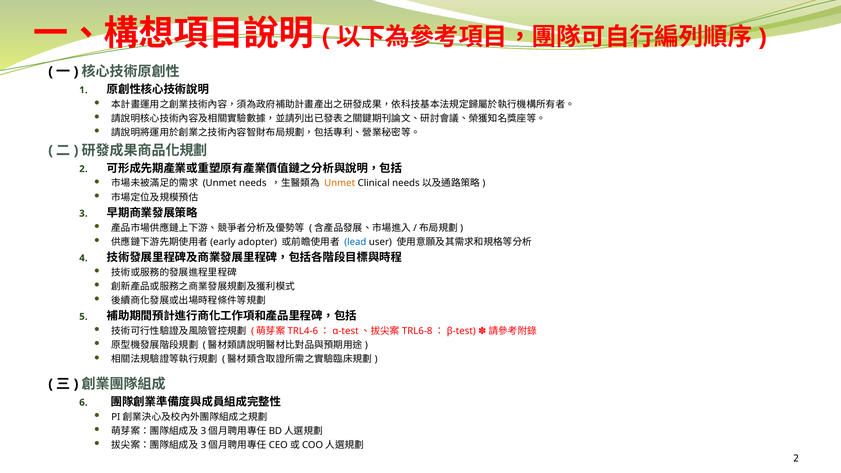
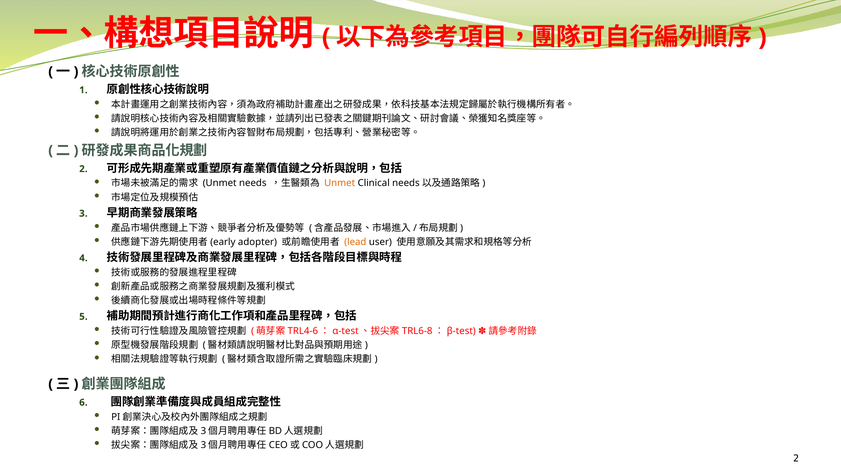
lead colour: blue -> orange (355, 242)
